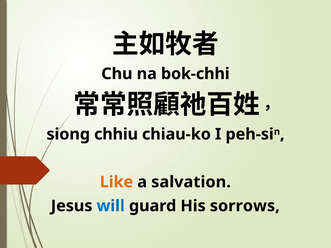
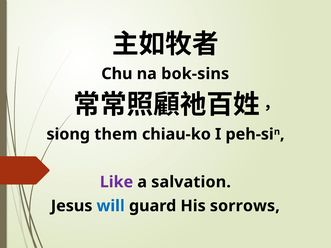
bok-chhi: bok-chhi -> bok-sins (195, 74)
chhiu: chhiu -> them (116, 134)
Like colour: orange -> purple (116, 182)
